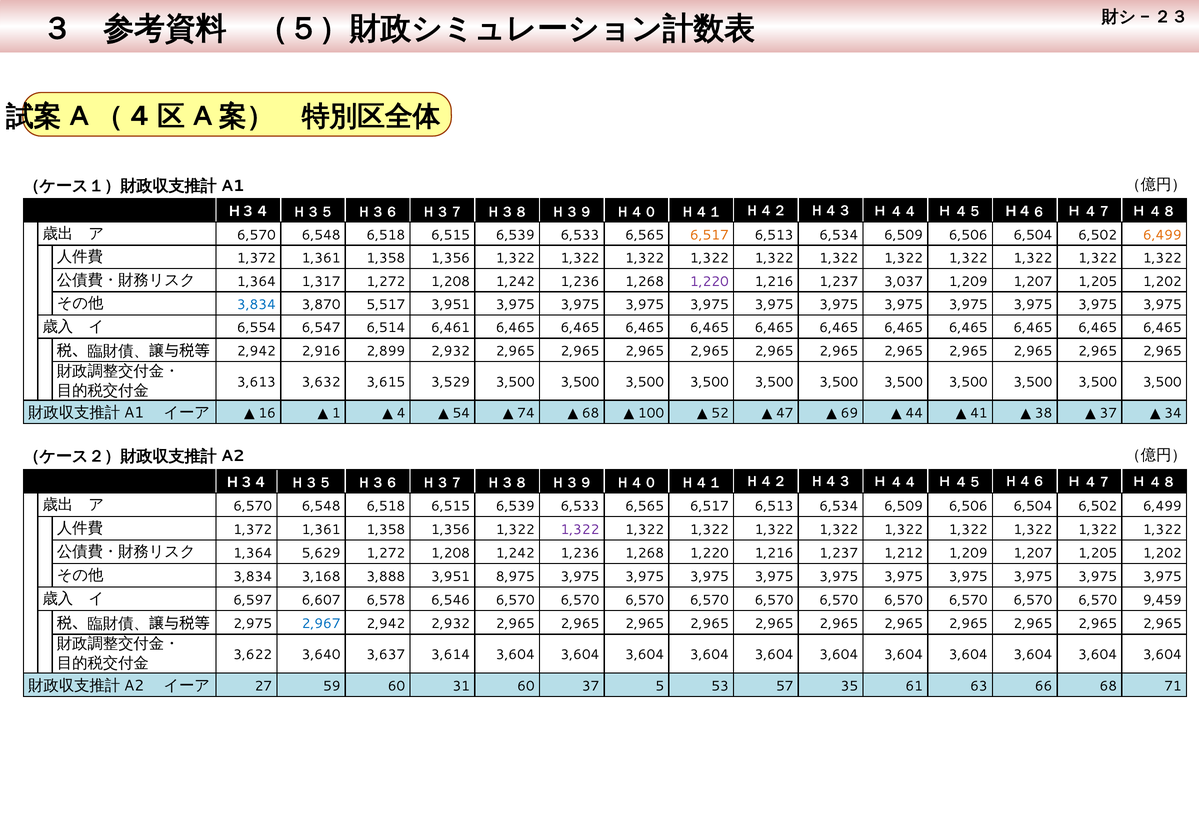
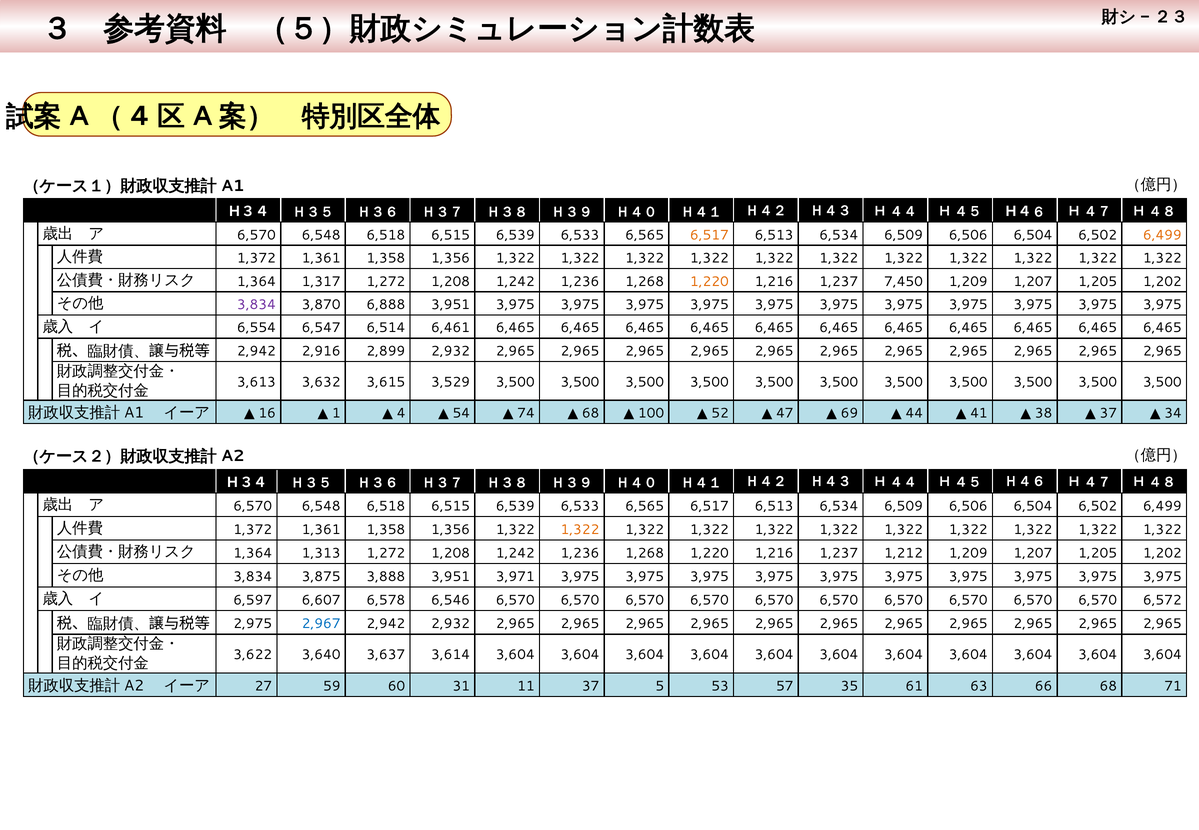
1,220 colour: purple -> orange (709, 281)
3,037: 3,037 -> 7,450 (903, 281)
3,834 colour: blue -> purple (256, 305)
5,517: 5,517 -> 6,888 (386, 305)
1,322 colour: purple -> orange (580, 530)
5,629: 5,629 -> 1,313 (321, 553)
3,168: 3,168 -> 3,875 (321, 577)
8,975: 8,975 -> 3,971 (515, 577)
9,459: 9,459 -> 6,572 (1162, 600)
31 60: 60 -> 11 (526, 686)
